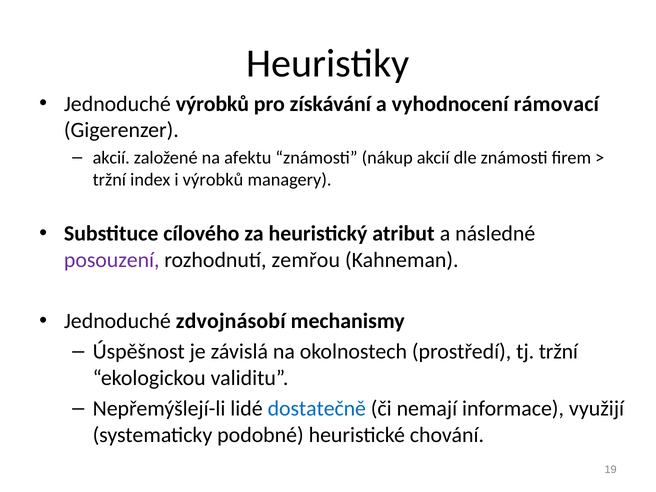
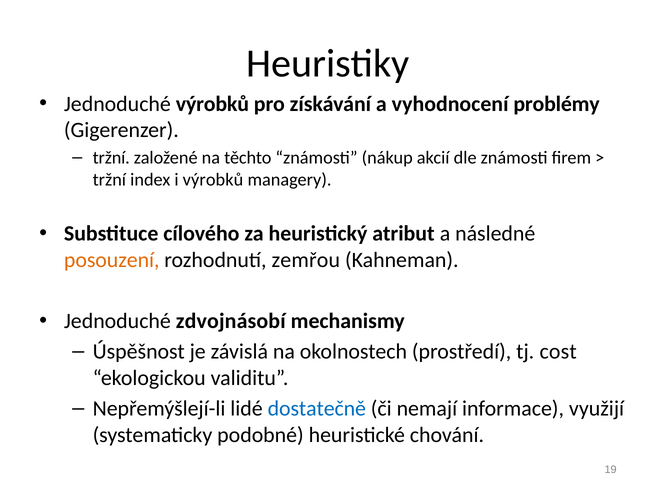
rámovací: rámovací -> problémy (557, 104)
akcií: akcií -> tržní (111, 158)
afektu: afektu -> těchto (248, 158)
posouzení colour: purple -> orange (112, 260)
tj tržní: tržní -> cost (558, 352)
